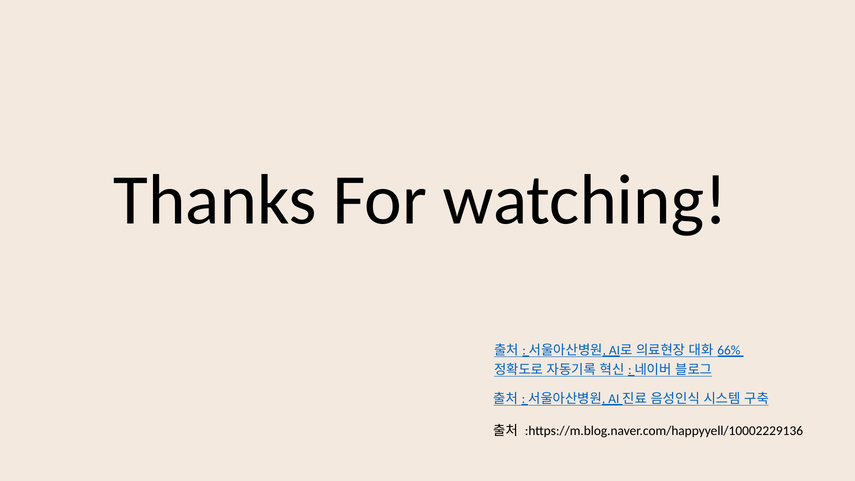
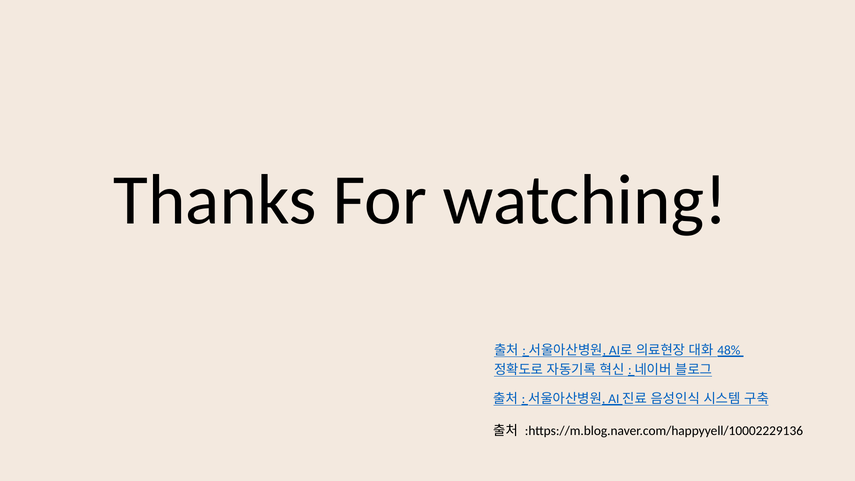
66%: 66% -> 48% (729, 350)
